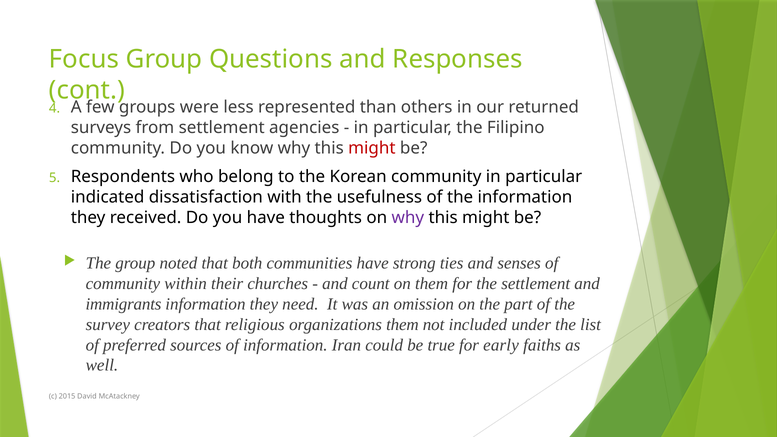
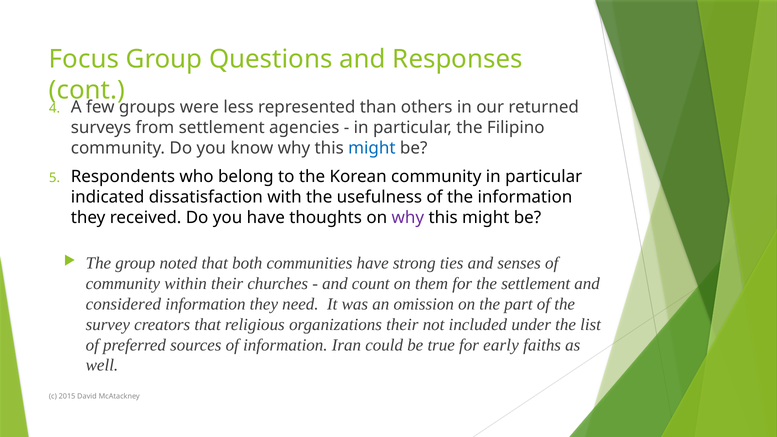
might colour: red -> blue (372, 148)
immigrants: immigrants -> considered (123, 304)
organizations them: them -> their (402, 325)
